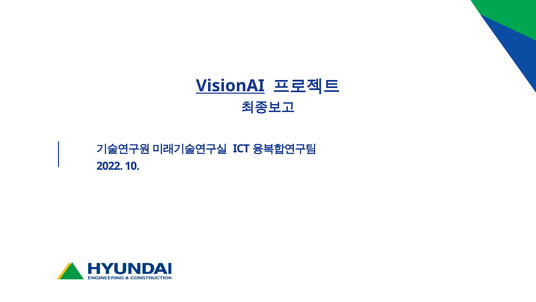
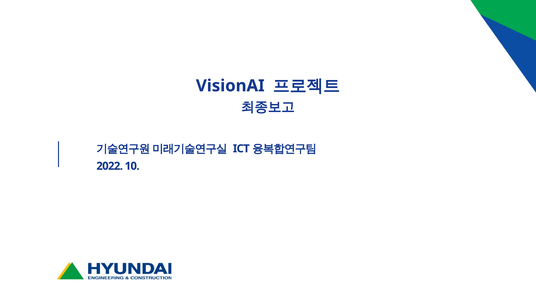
VisionAI underline: present -> none (230, 86)
